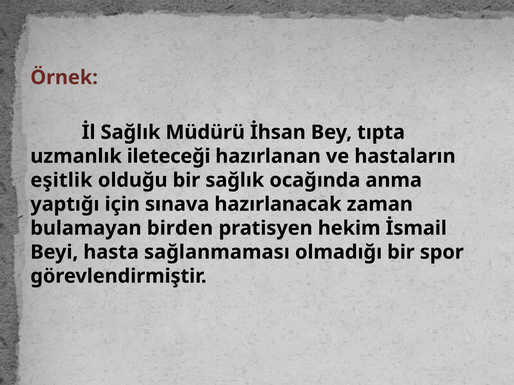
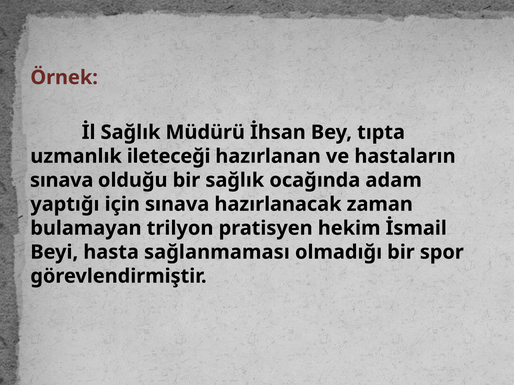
eşitlik: eşitlik -> sınava (62, 180)
anma: anma -> adam (394, 180)
birden: birden -> trilyon (180, 228)
